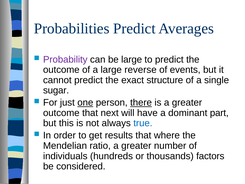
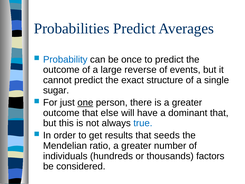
Probability colour: purple -> blue (65, 59)
be large: large -> once (132, 59)
there underline: present -> none (141, 102)
next: next -> else (110, 113)
dominant part: part -> that (219, 113)
where: where -> seeds (167, 135)
